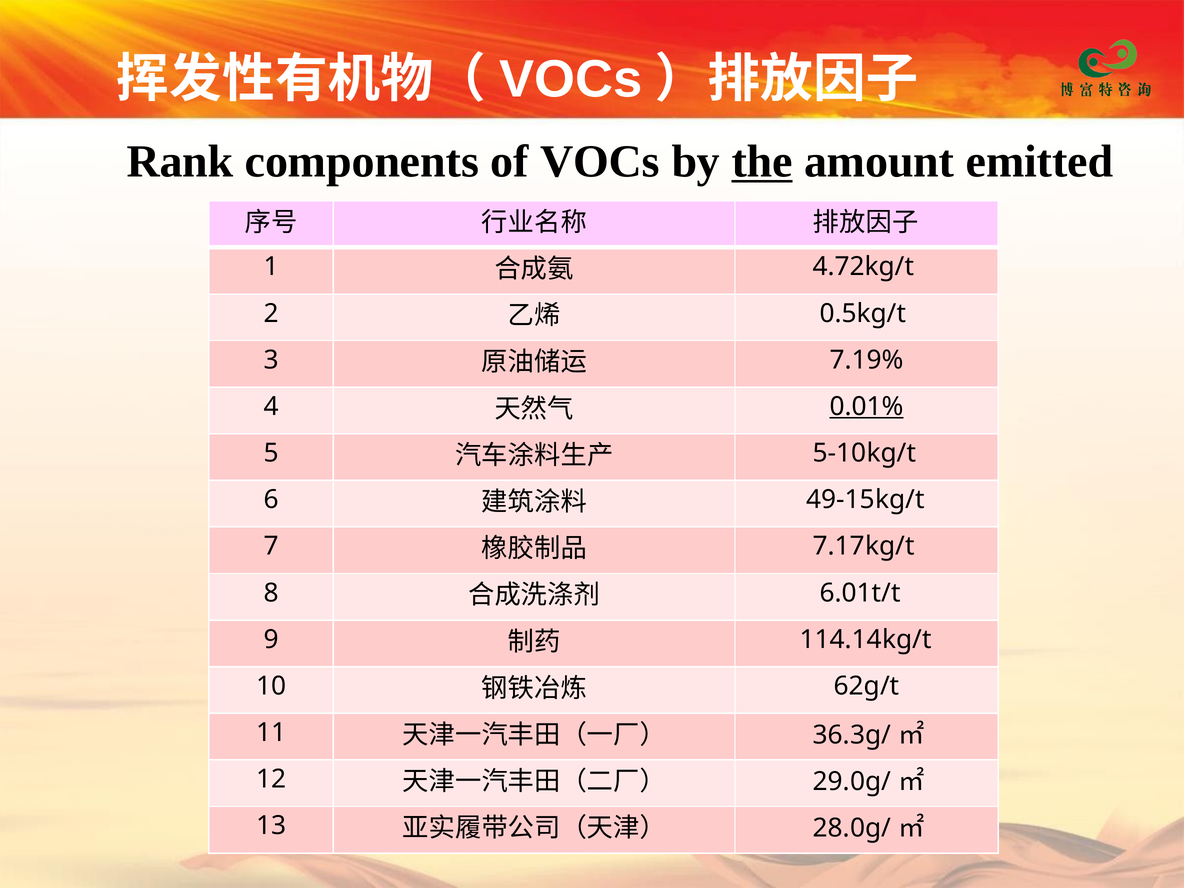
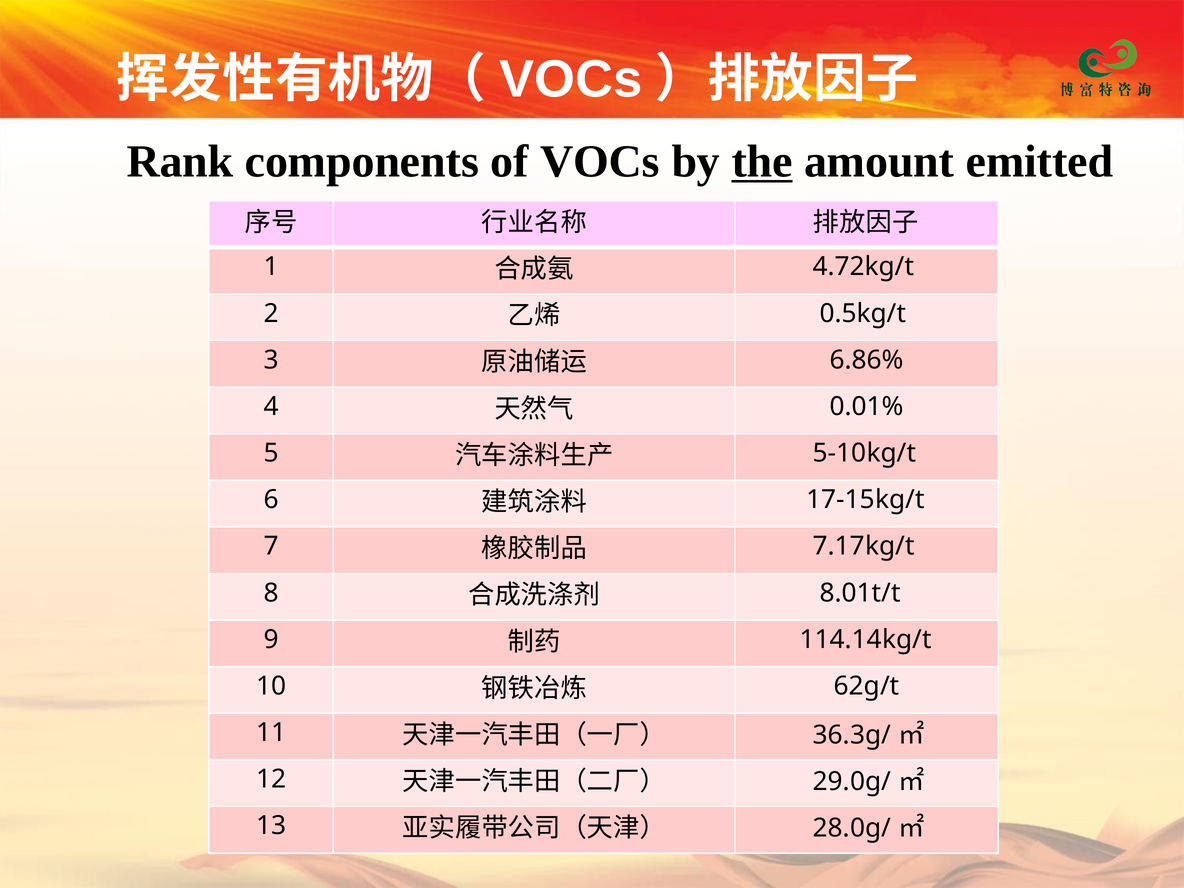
7.19%: 7.19% -> 6.86% (867, 360)
0.01% underline: present -> none (867, 406)
49-15kg/t: 49-15kg/t -> 17-15kg/t (865, 500)
6.01t/t: 6.01t/t -> 8.01t/t (860, 593)
